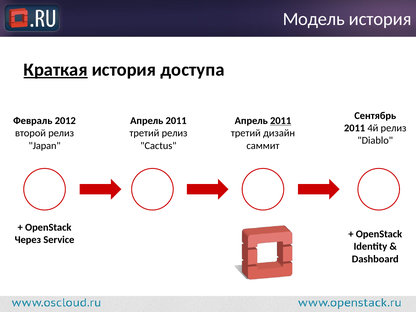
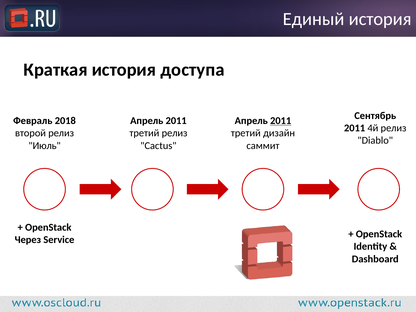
Модель: Модель -> Единый (314, 19)
Краткая underline: present -> none (56, 70)
2012: 2012 -> 2018 (65, 121)
Japan: Japan -> Июль (45, 146)
